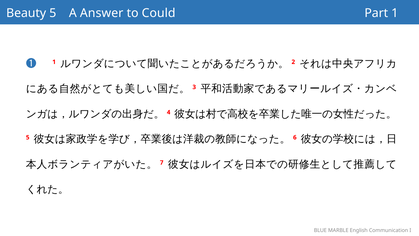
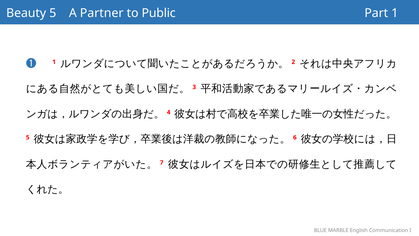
Answer: Answer -> Partner (102, 13)
Could: Could -> Public (159, 13)
